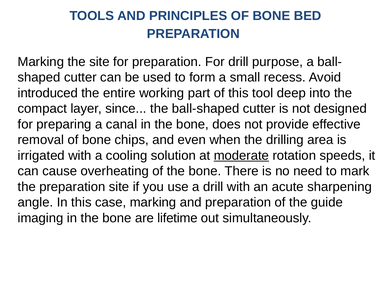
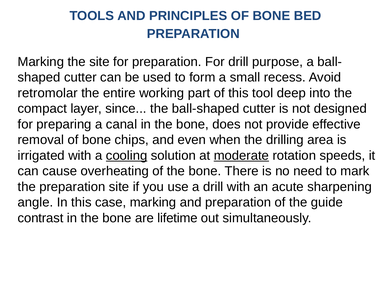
introduced: introduced -> retromolar (48, 93)
cooling underline: none -> present (127, 156)
imaging: imaging -> contrast (41, 218)
